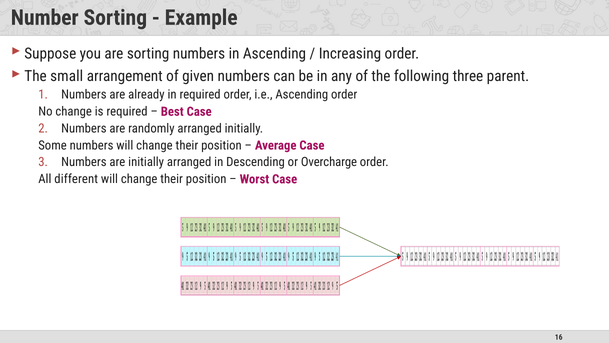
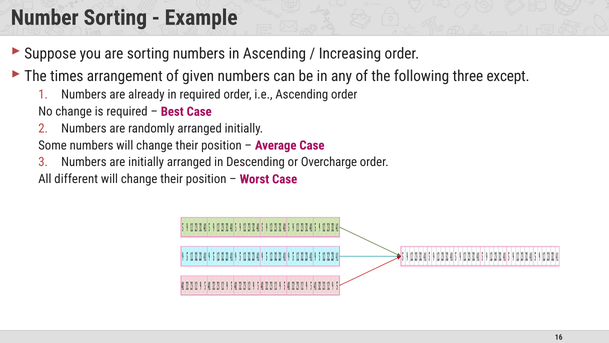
small: small -> times (67, 76)
parent: parent -> except (508, 76)
